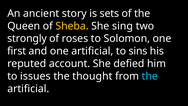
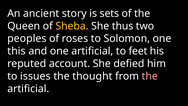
sing: sing -> thus (123, 26)
strongly: strongly -> peoples (27, 38)
first: first -> this (17, 51)
sins: sins -> feet (138, 51)
the colour: light blue -> pink (150, 76)
